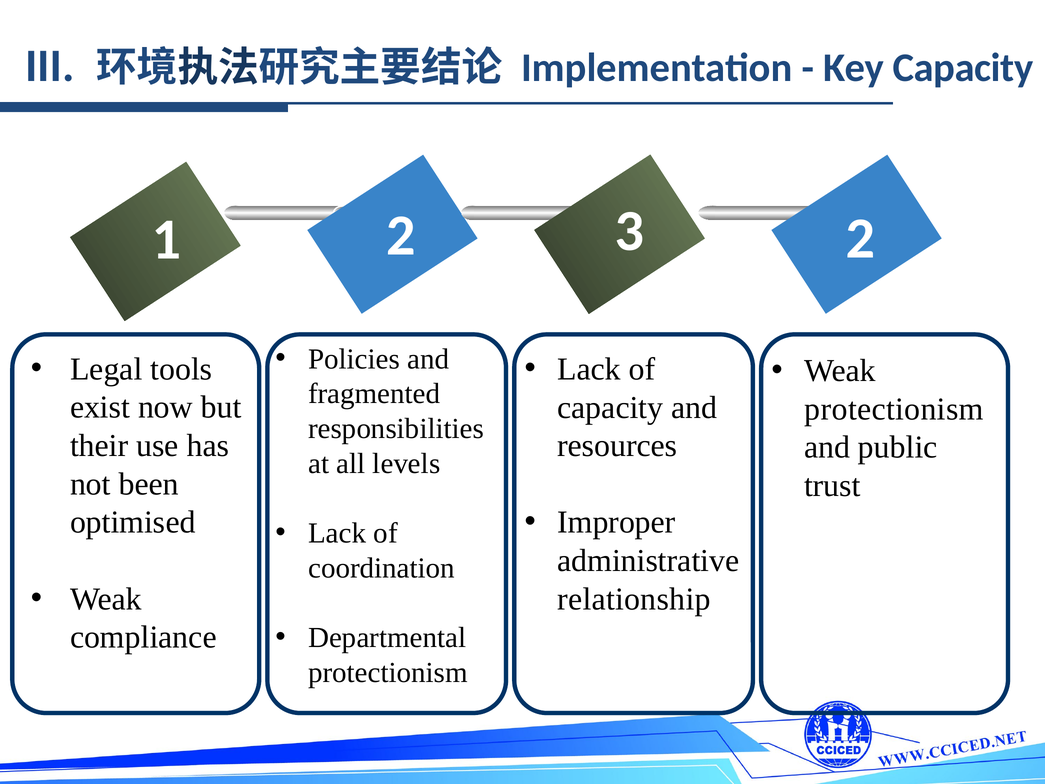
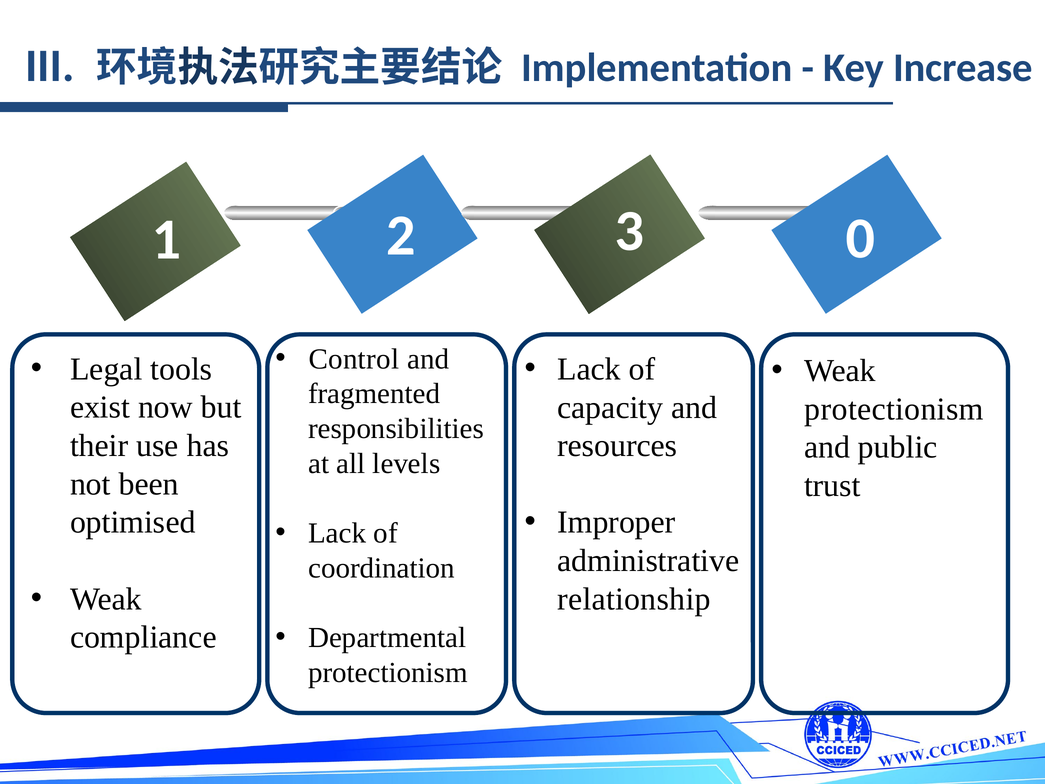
Key Capacity: Capacity -> Increase (963, 68)
3 2: 2 -> 0 (861, 238)
Policies: Policies -> Control (354, 359)
